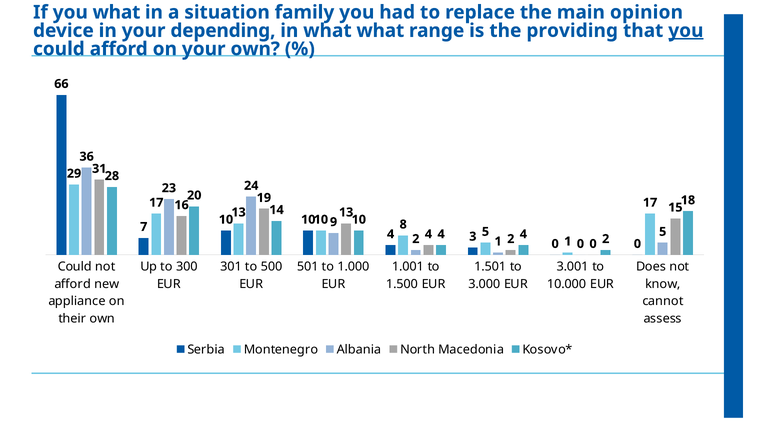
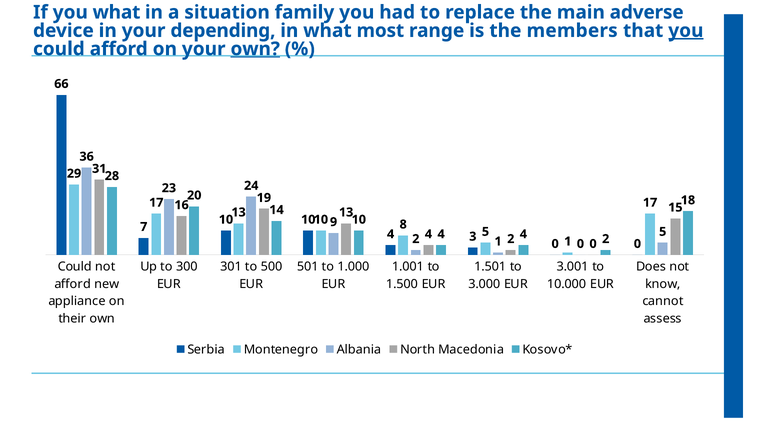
opinion: opinion -> adverse (647, 12)
what what: what -> most (380, 31)
providing: providing -> members (572, 31)
own underline: none -> present (255, 49)
